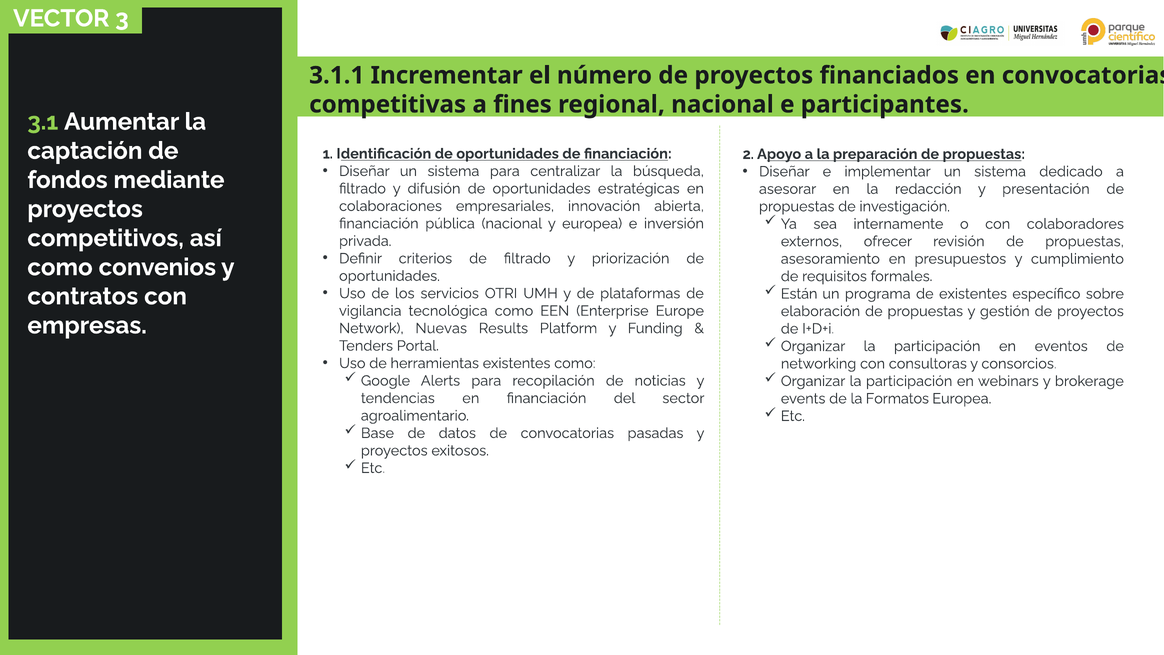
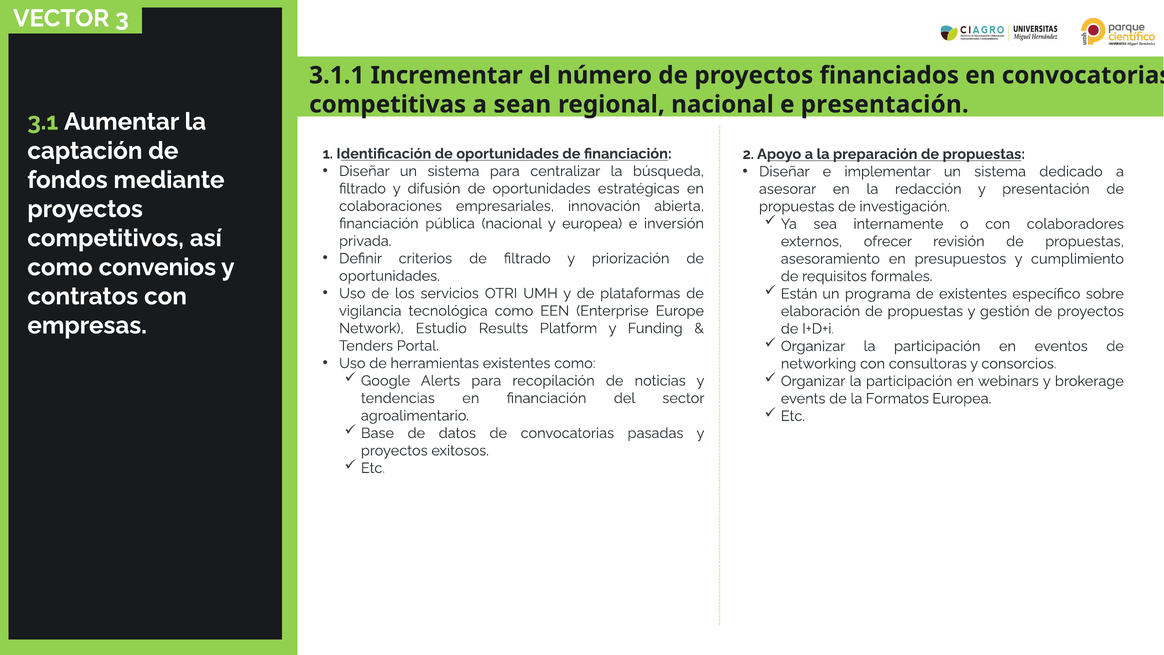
fines: fines -> sean (522, 104)
e participantes: participantes -> presentación (885, 104)
Nuevas: Nuevas -> Estudio (441, 328)
